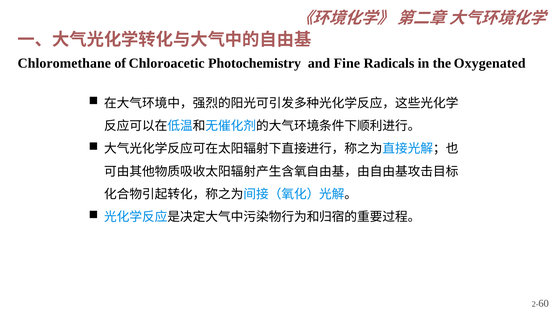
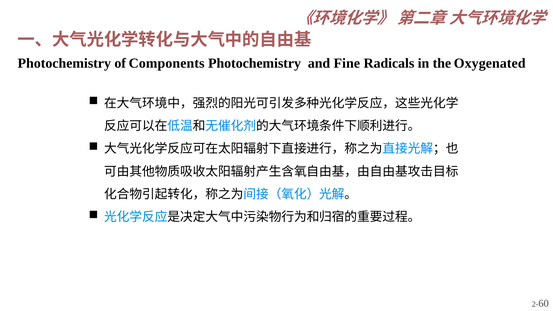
Chloromethane: Chloromethane -> Photochemistry (64, 63)
Chloroacetic: Chloroacetic -> Components (167, 63)
